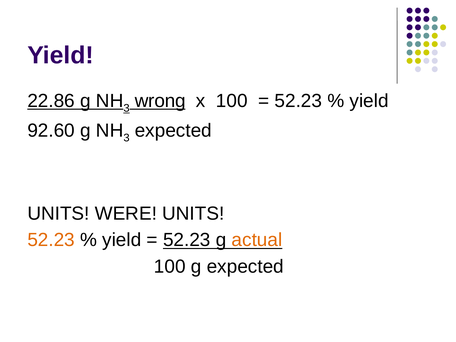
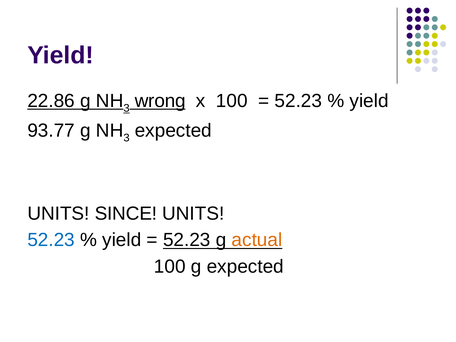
92.60: 92.60 -> 93.77 (51, 130)
WERE: WERE -> SINCE (126, 213)
52.23 colour: orange -> blue (51, 240)
